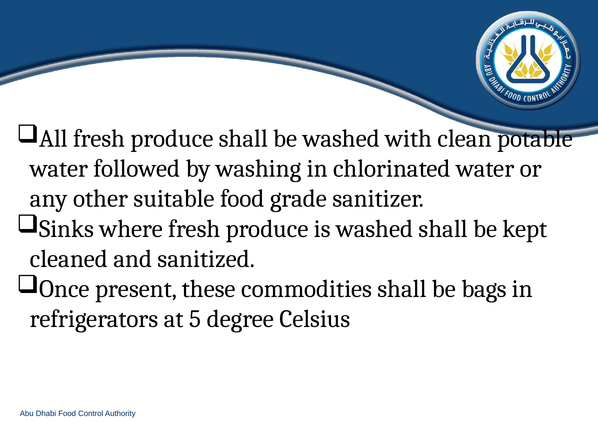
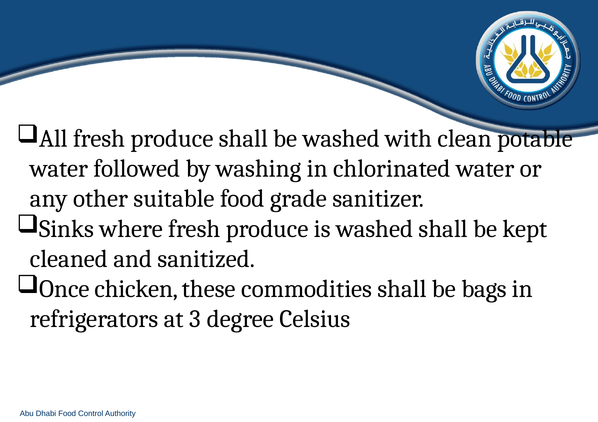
present: present -> chicken (136, 289)
5: 5 -> 3 (195, 319)
